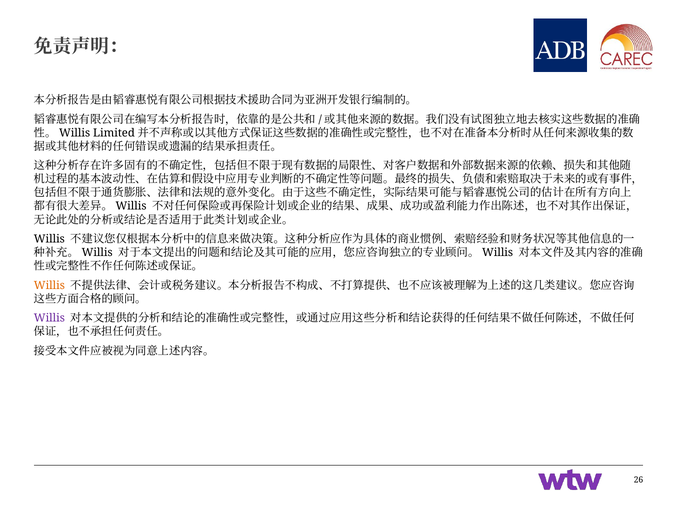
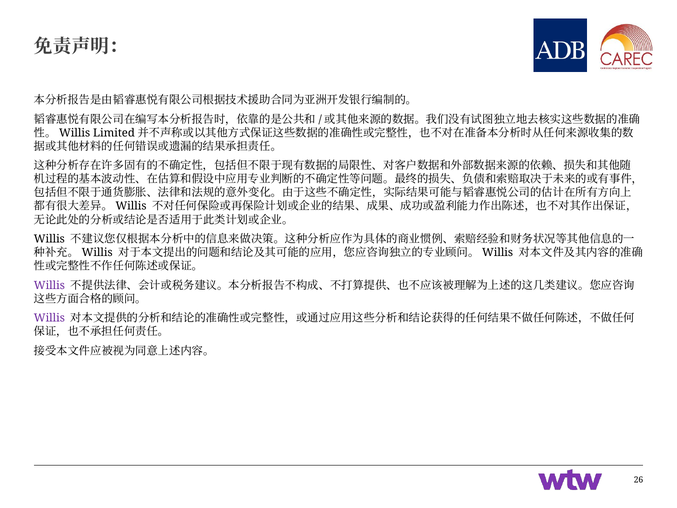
Willis colour: orange -> purple (49, 285)
